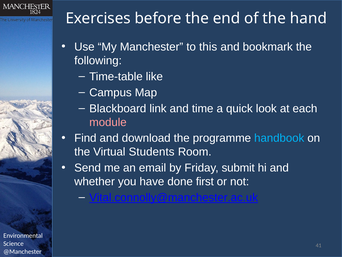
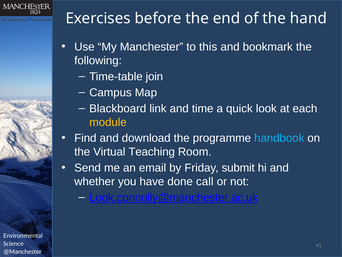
like: like -> join (154, 76)
module colour: pink -> yellow (108, 122)
Students: Students -> Teaching (152, 152)
first: first -> call (205, 181)
Vital.connolly@manchester.ac.uk: Vital.connolly@manchester.ac.uk -> Look.connolly@manchester.ac.uk (174, 197)
